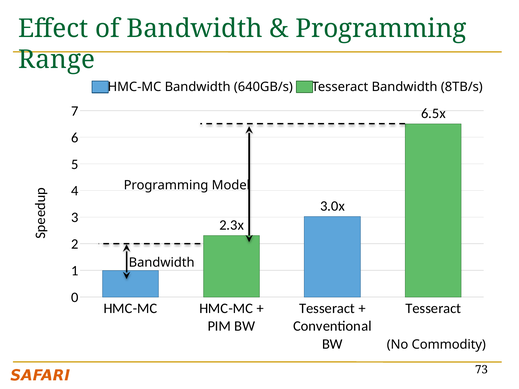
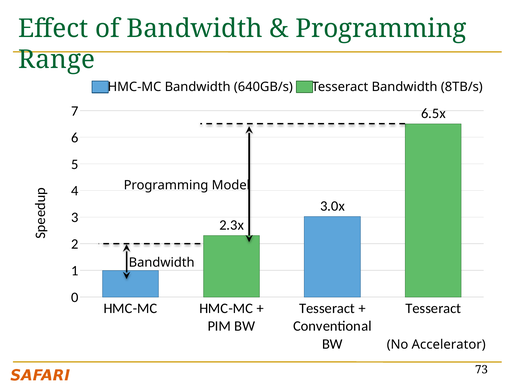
Commodity: Commodity -> Accelerator (449, 345)
